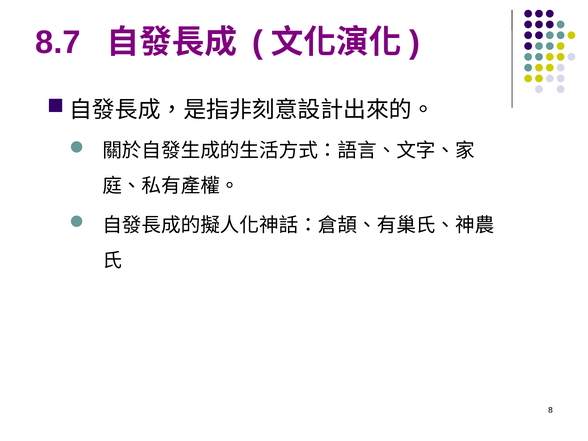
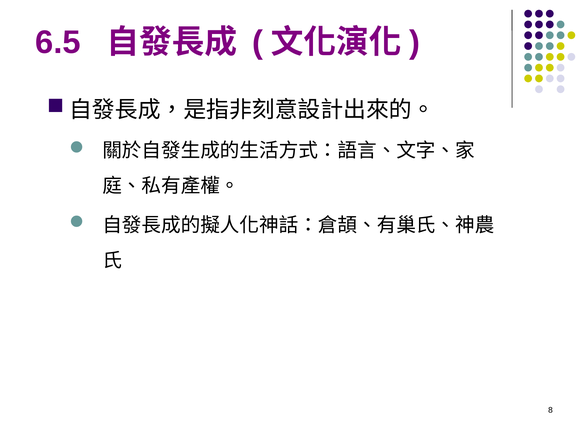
8.7: 8.7 -> 6.5 (58, 42)
